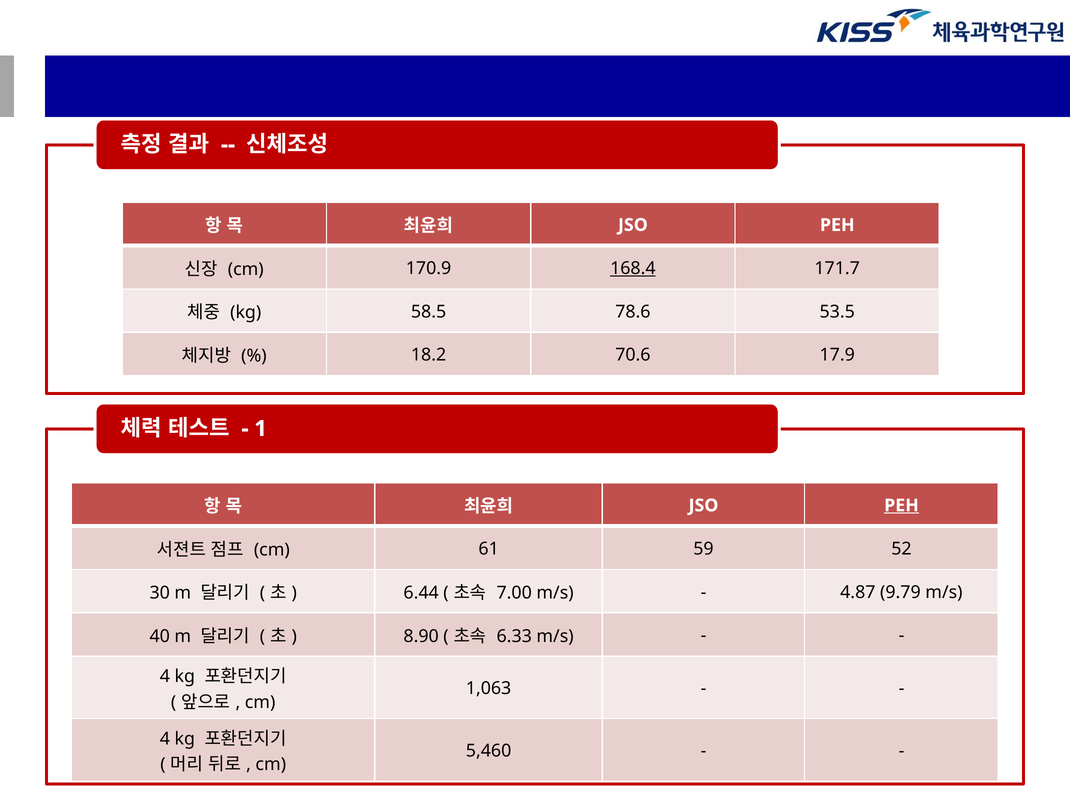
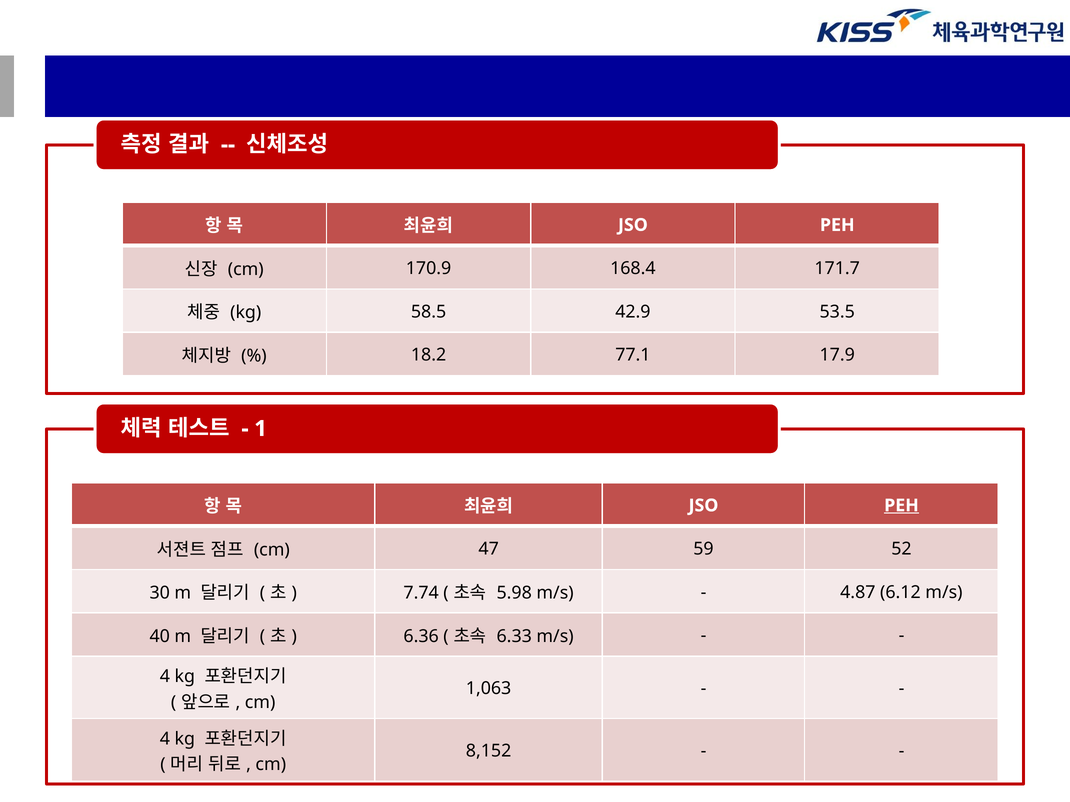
168.4 underline: present -> none (633, 269)
78.6: 78.6 -> 42.9 (633, 312)
70.6: 70.6 -> 77.1 (633, 355)
61: 61 -> 47 (489, 549)
6.44: 6.44 -> 7.74 (421, 593)
7.00: 7.00 -> 5.98 (514, 593)
9.79: 9.79 -> 6.12 (900, 593)
8.90: 8.90 -> 6.36 (421, 637)
5,460: 5,460 -> 8,152 (489, 751)
